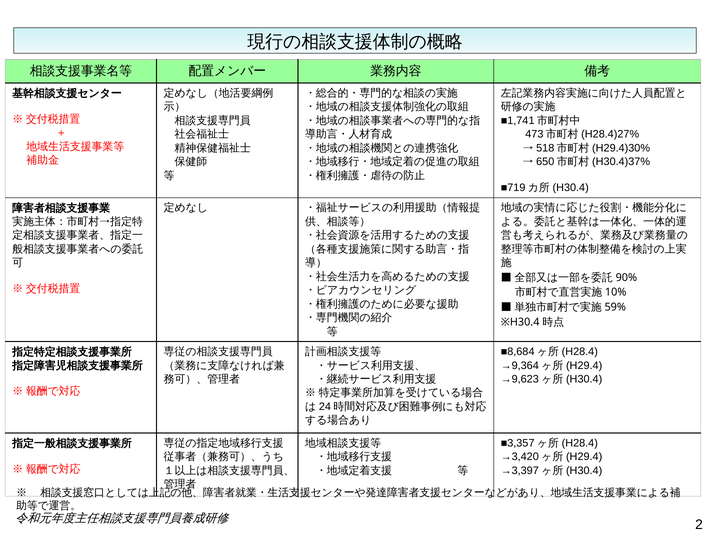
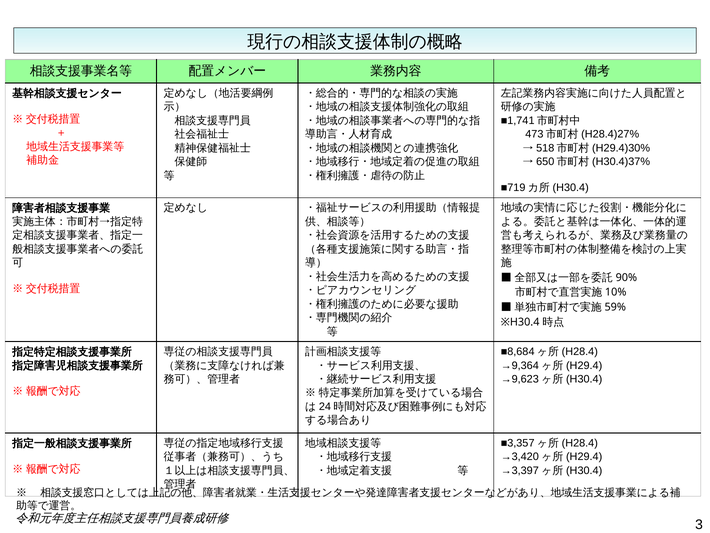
2: 2 -> 3 (699, 524)
